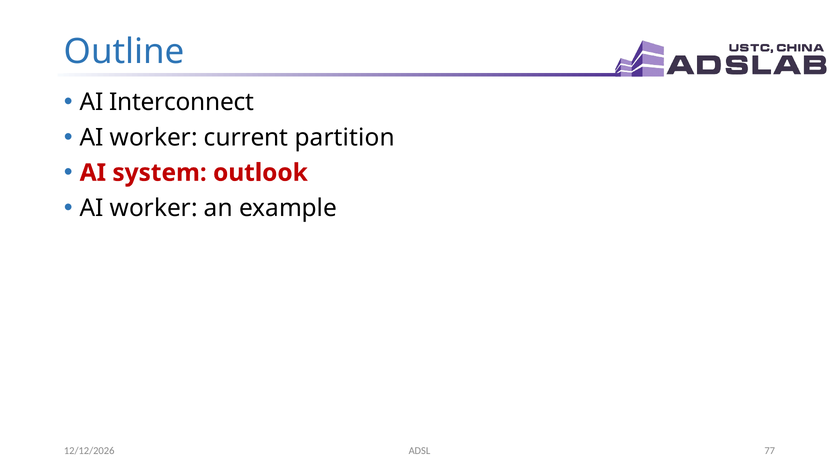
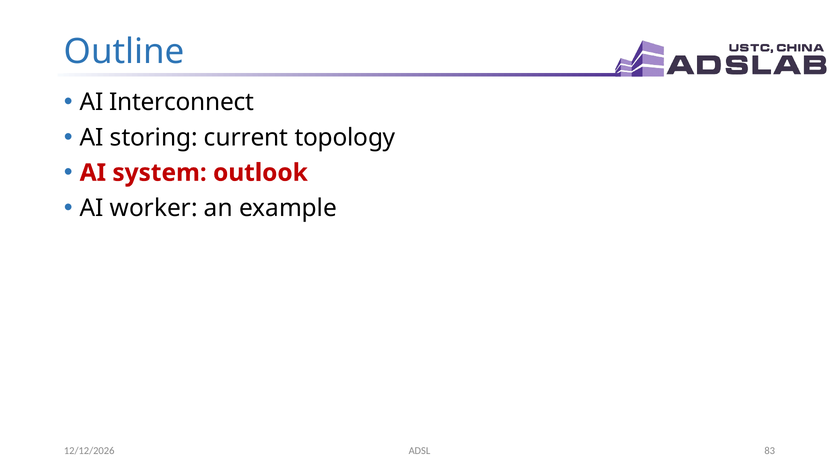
worker: worker -> storing (154, 138)
partition: partition -> topology (345, 138)
77: 77 -> 83 (770, 451)
